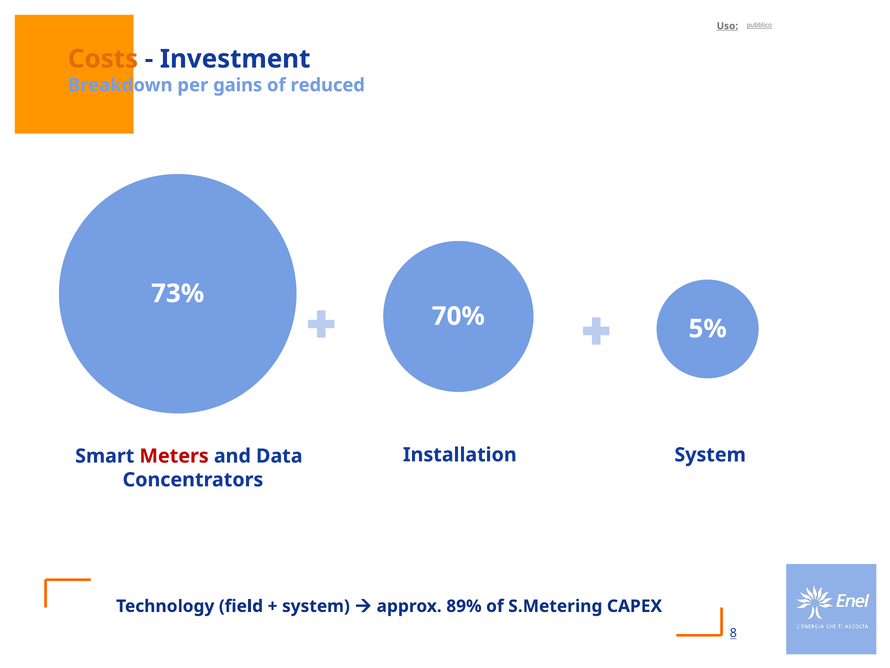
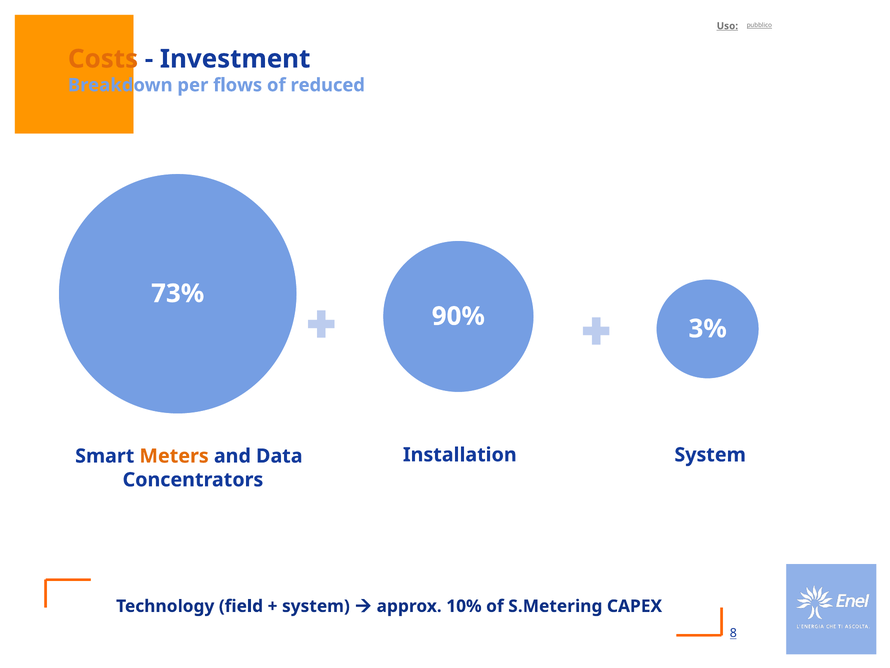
gains: gains -> flows (238, 85)
70%: 70% -> 90% (458, 316)
5%: 5% -> 3% (708, 329)
Meters colour: red -> orange (174, 456)
89%: 89% -> 10% (464, 606)
